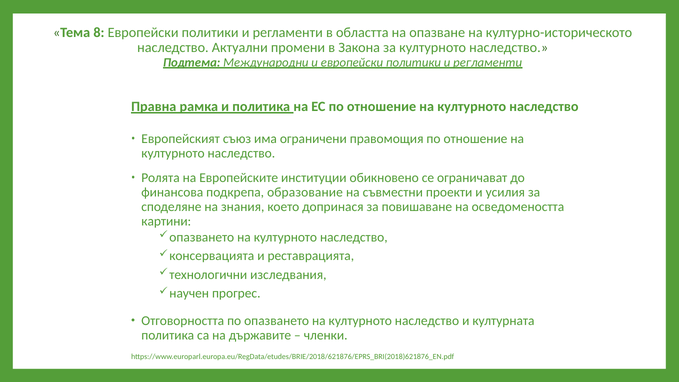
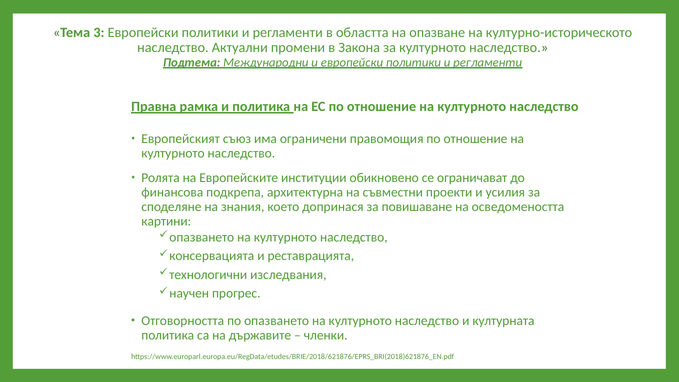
8: 8 -> 3 (99, 32)
образование: образование -> архитектурна (305, 192)
